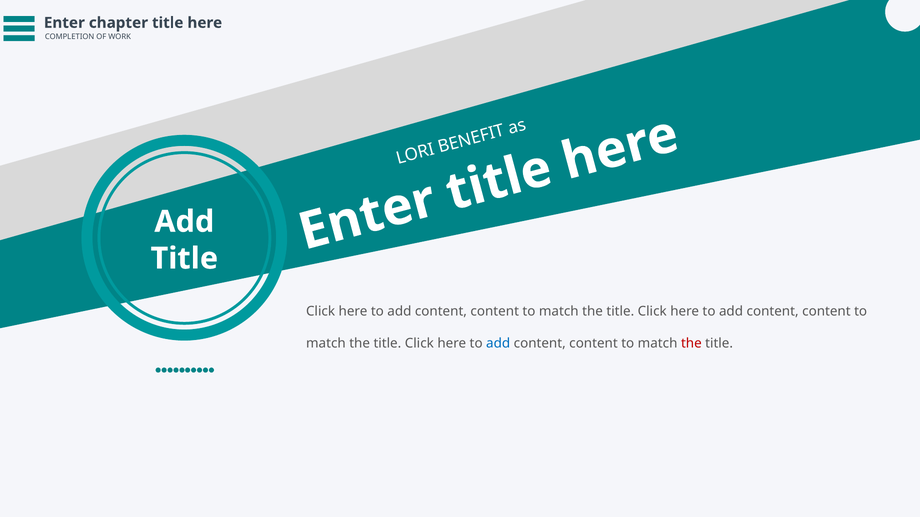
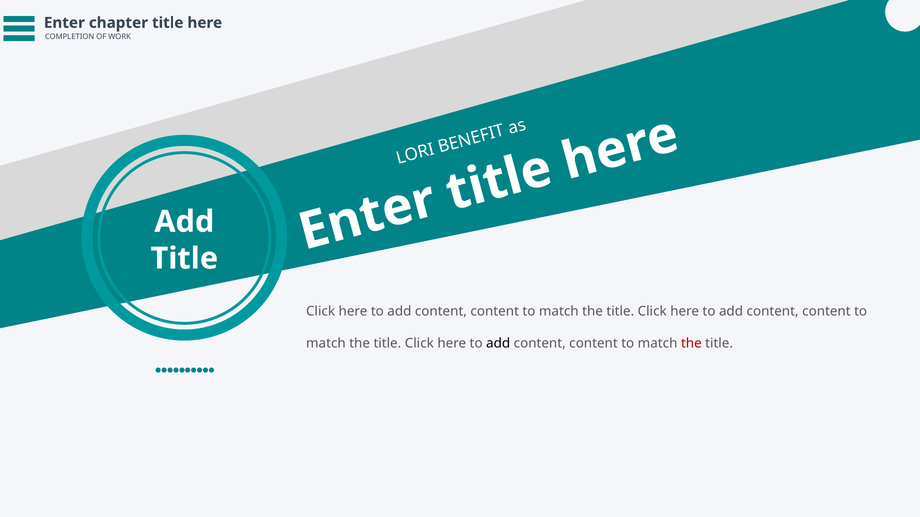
add colour: blue -> black (498, 344)
